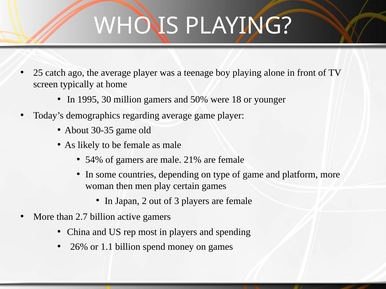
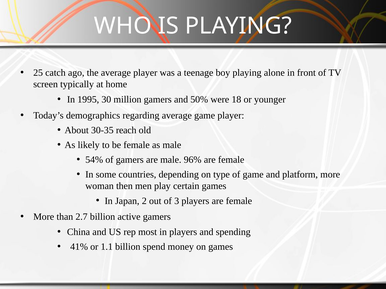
30-35 game: game -> reach (126, 130)
21%: 21% -> 96% (193, 160)
26%: 26% -> 41% (79, 247)
